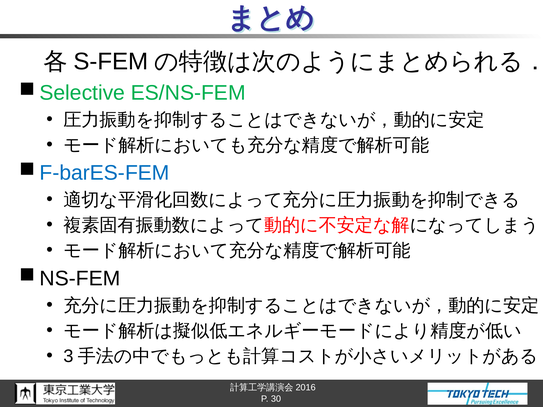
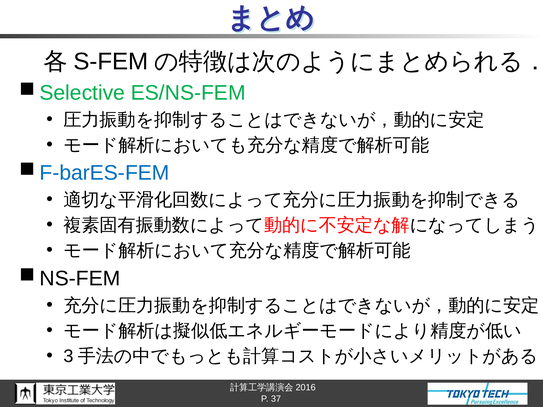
30: 30 -> 37 (276, 399)
